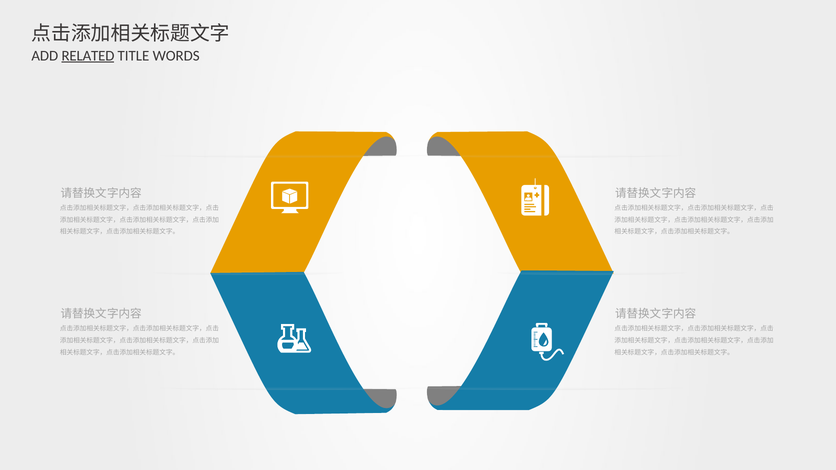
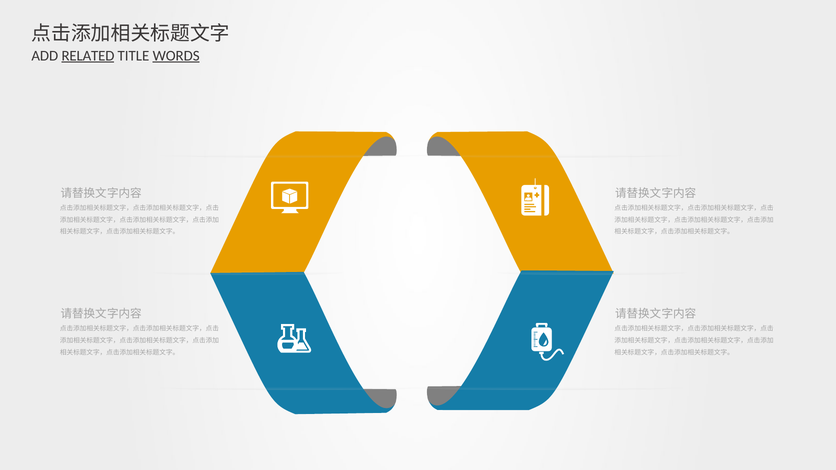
WORDS underline: none -> present (176, 56)
